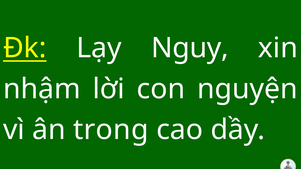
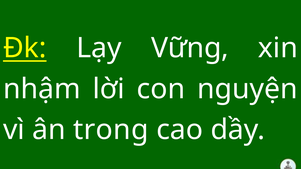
Nguy: Nguy -> Vững (190, 48)
